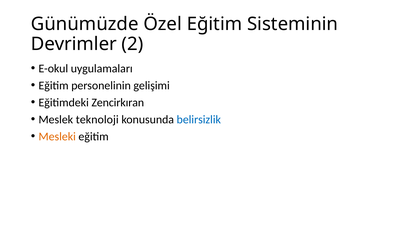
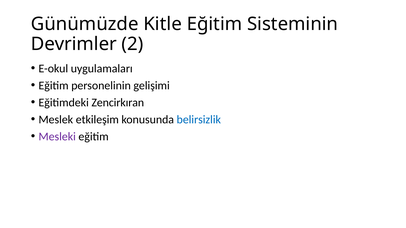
Özel: Özel -> Kitle (163, 24)
teknoloji: teknoloji -> etkileşim (97, 120)
Mesleki colour: orange -> purple (57, 137)
